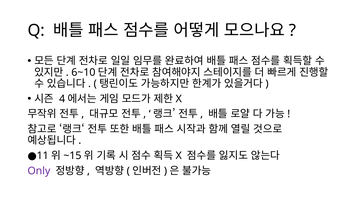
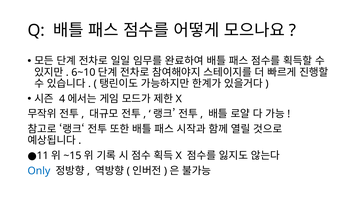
Only colour: purple -> blue (39, 171)
